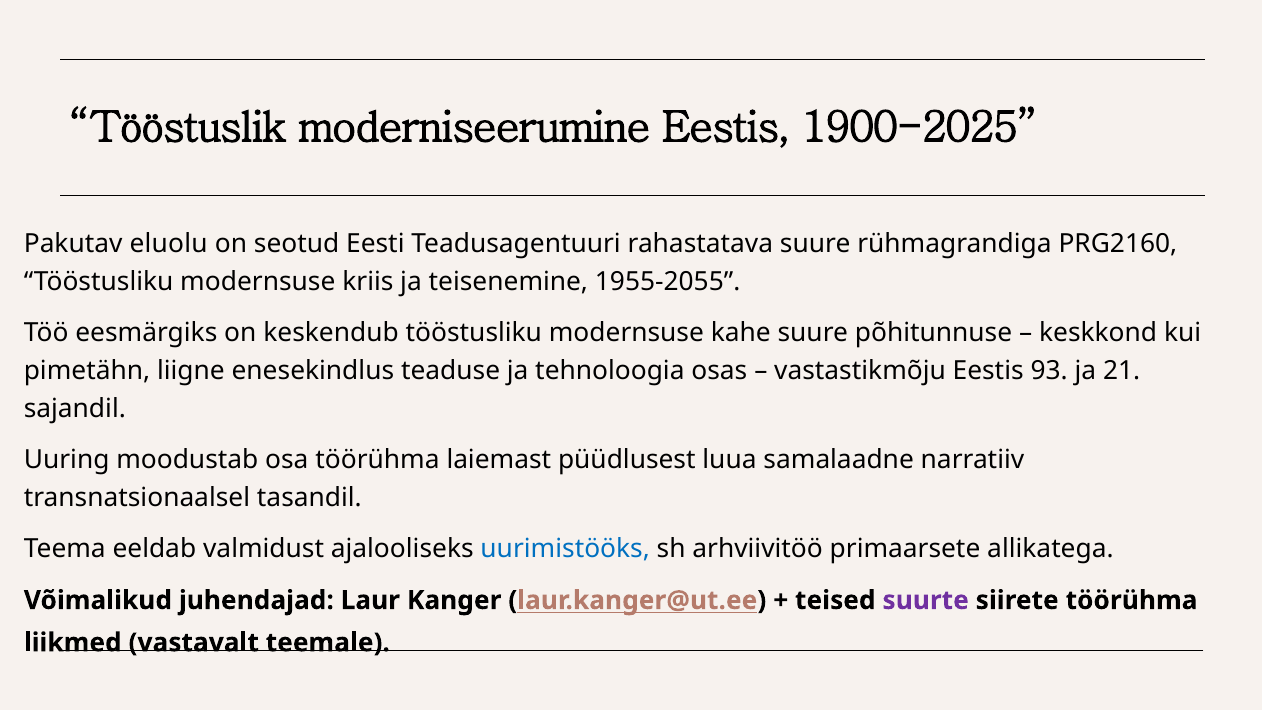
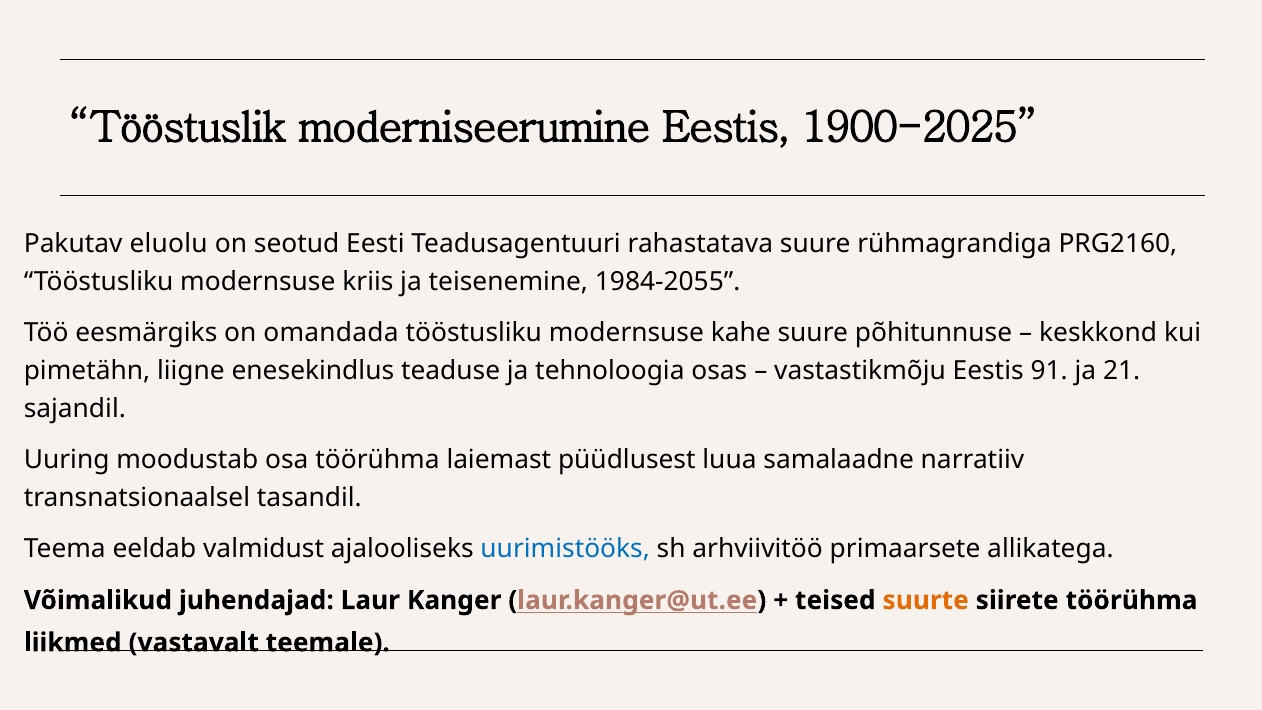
1955-2055: 1955-2055 -> 1984-2055 (668, 281)
keskendub: keskendub -> omandada (331, 333)
93: 93 -> 91 (1049, 370)
suurte colour: purple -> orange (926, 600)
